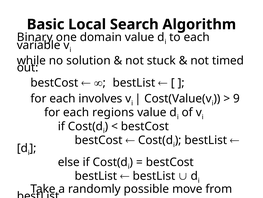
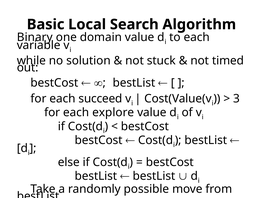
involves: involves -> succeed (100, 98)
9: 9 -> 3 (237, 98)
regions: regions -> explore (113, 112)
